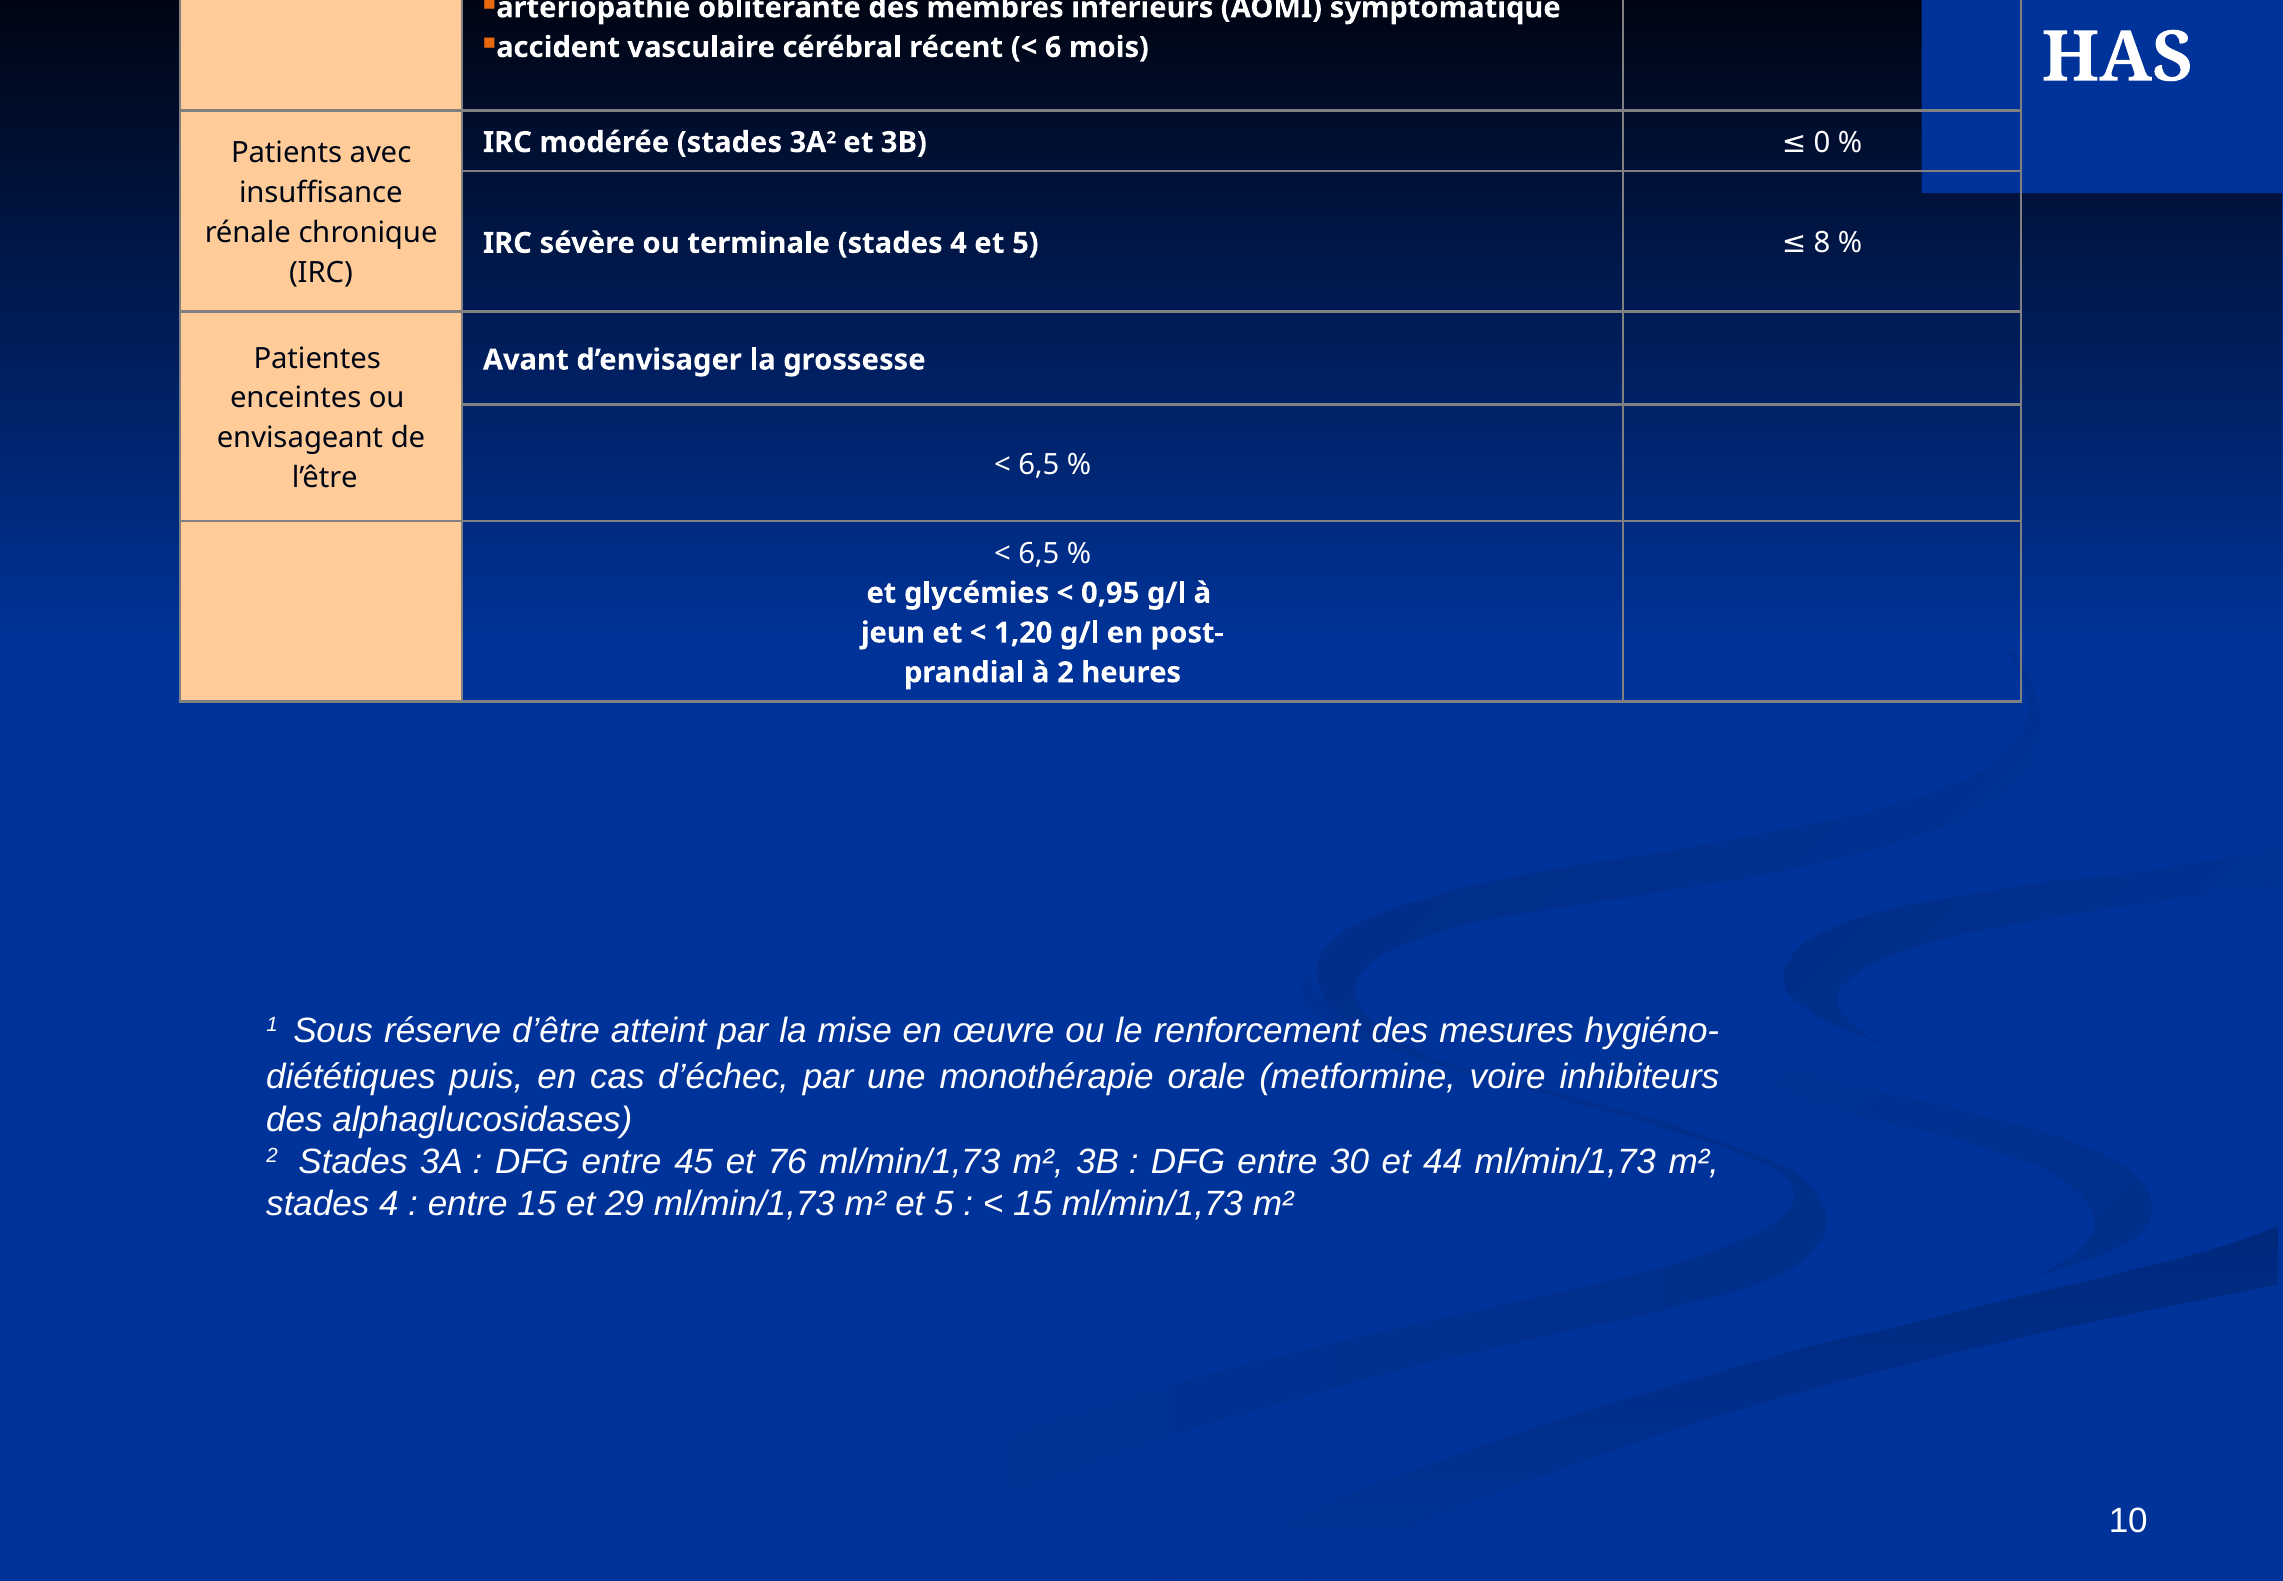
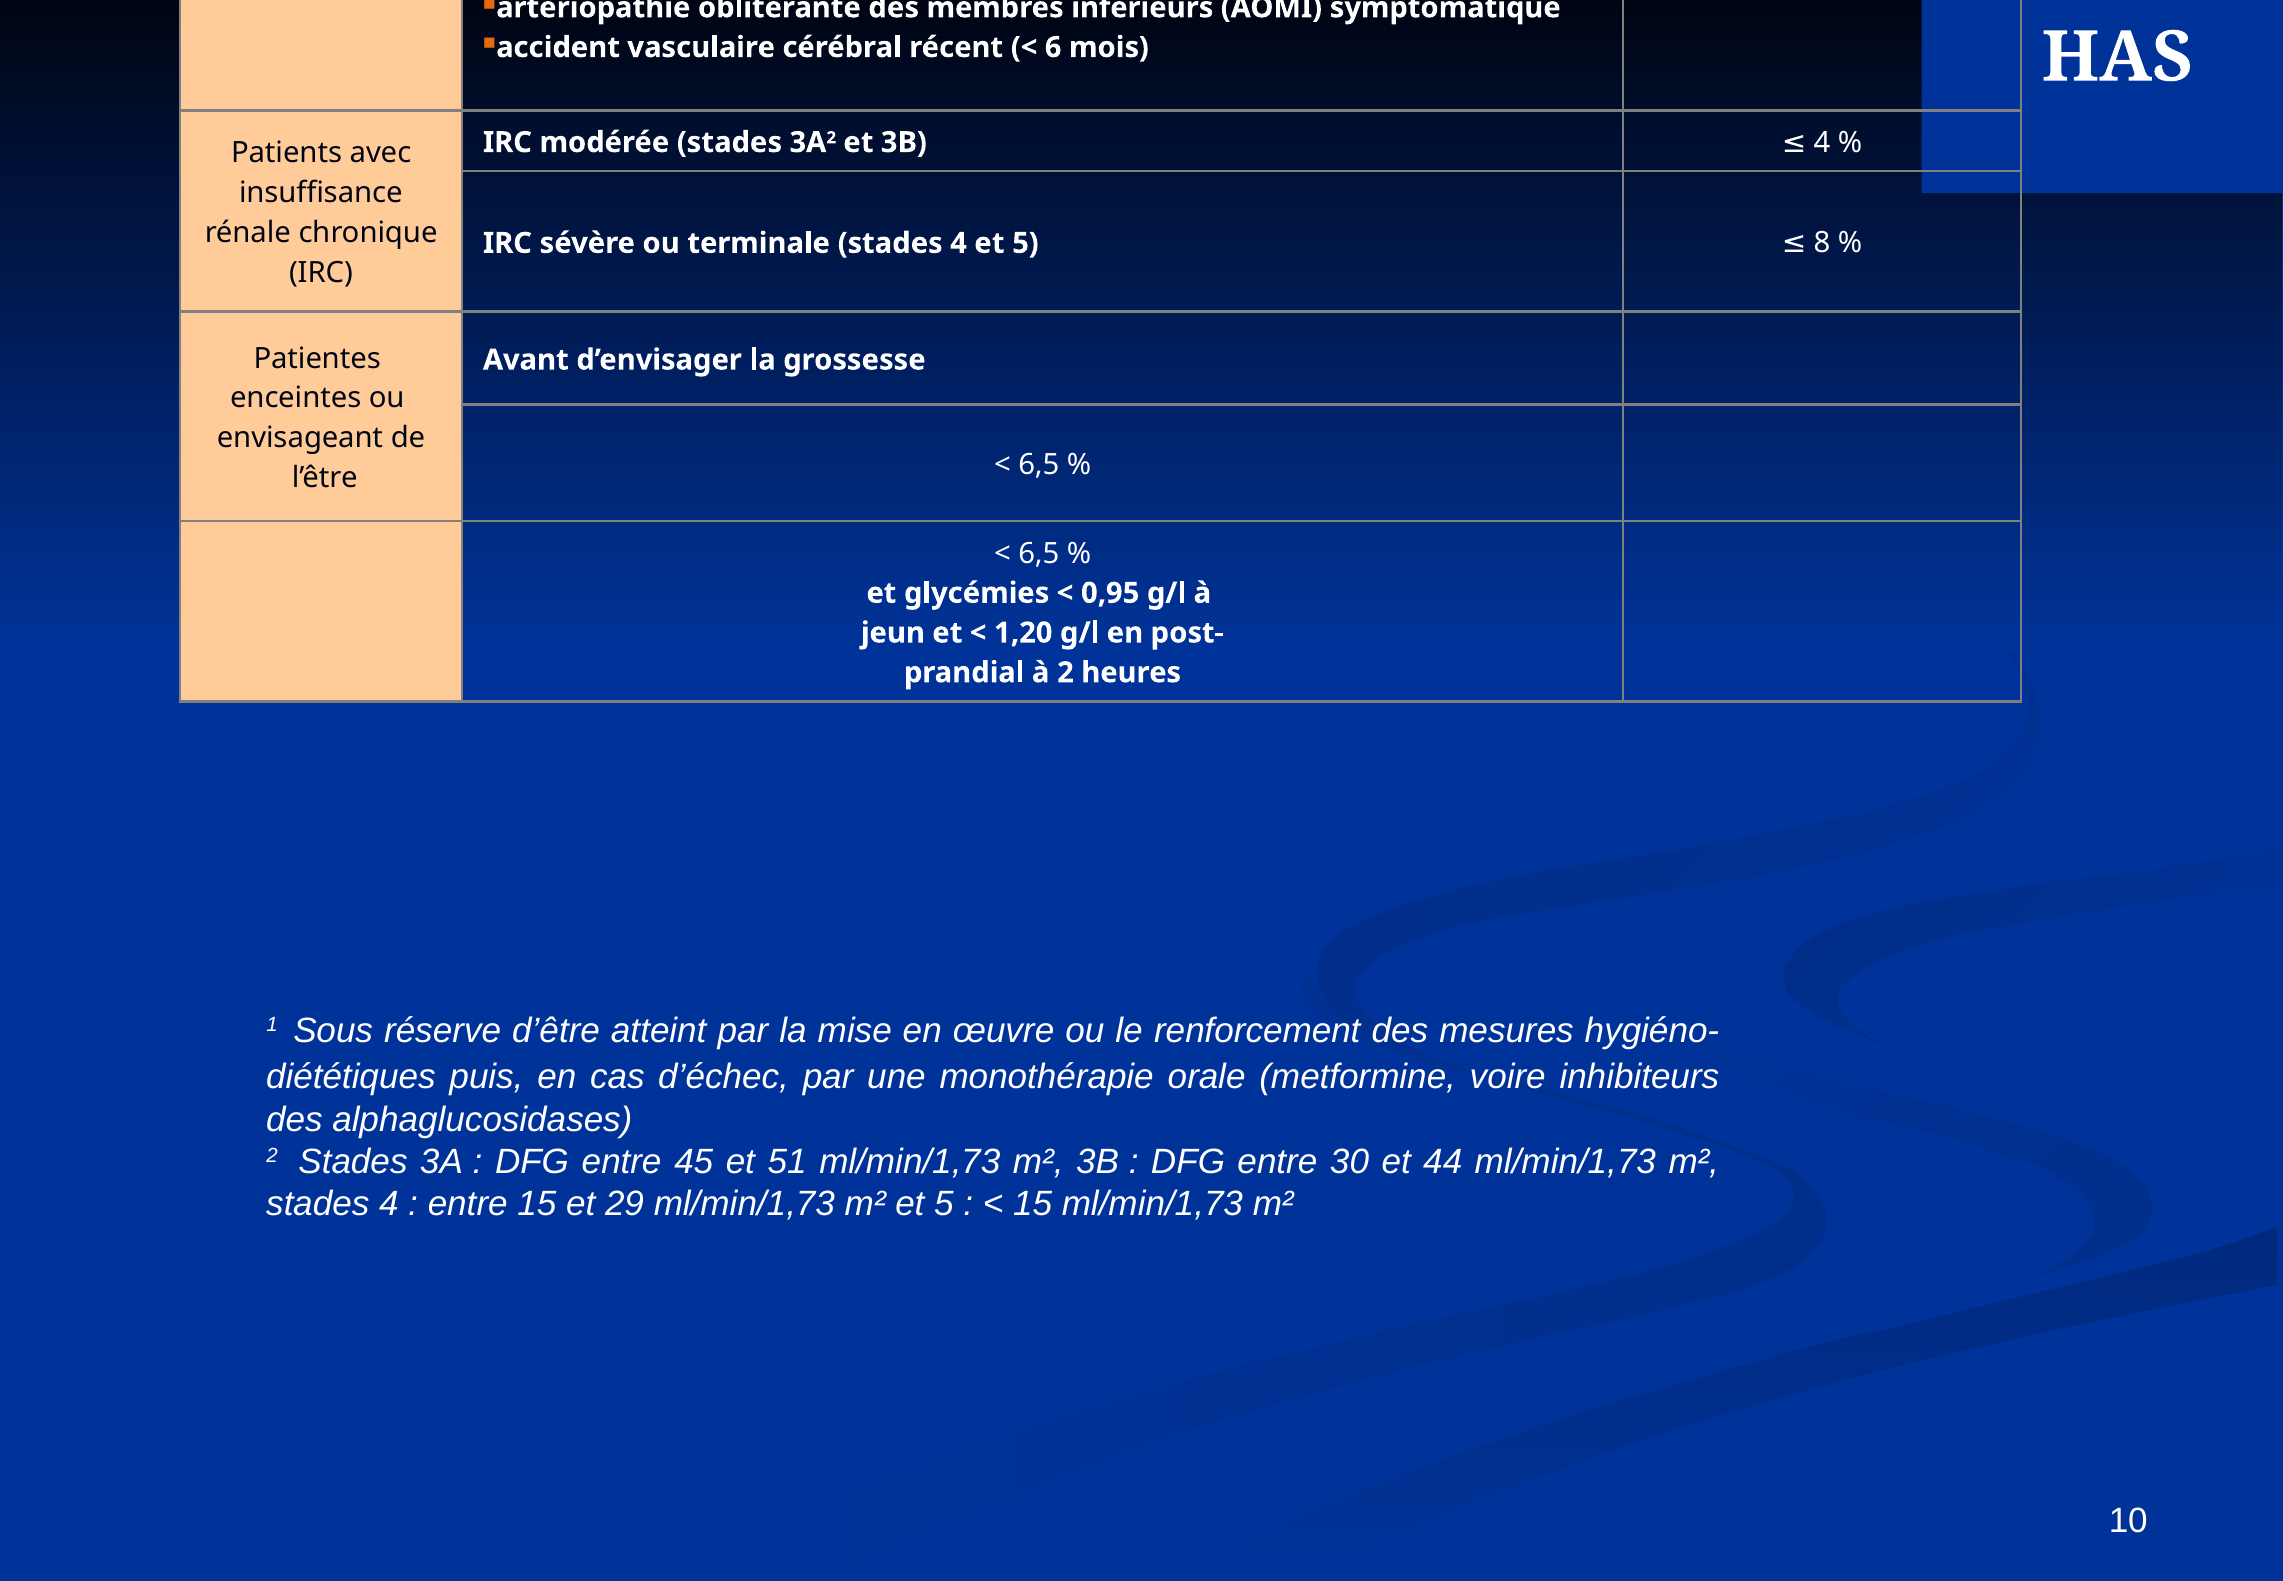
0: 0 -> 4 (1822, 142)
76: 76 -> 51 (787, 1161)
